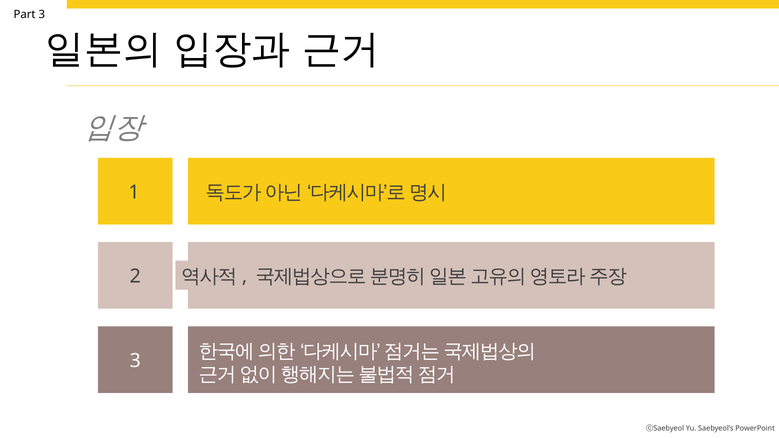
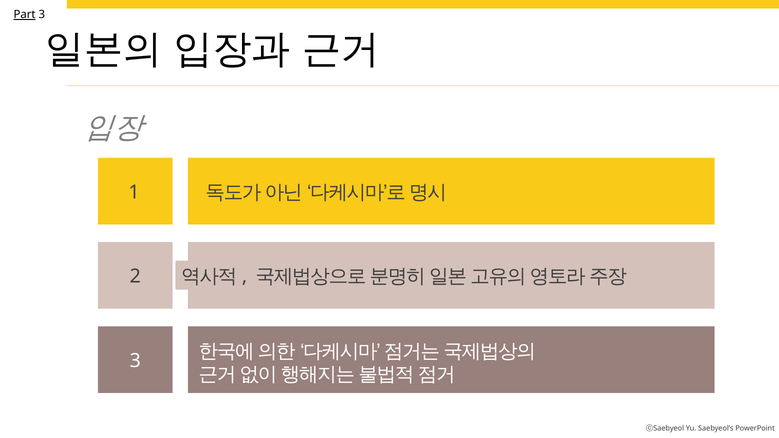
Part underline: none -> present (25, 15)
